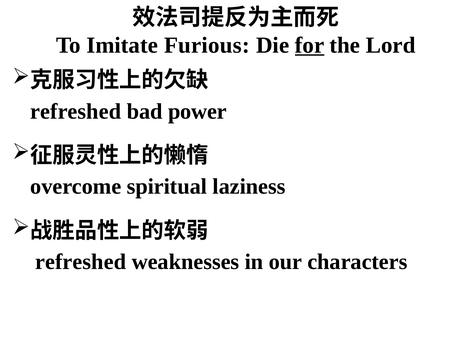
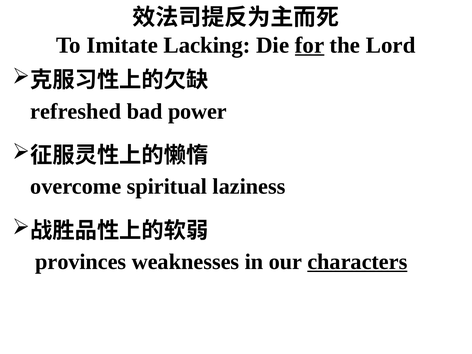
Furious: Furious -> Lacking (207, 45)
refreshed: refreshed -> provinces (81, 262)
characters underline: none -> present (357, 262)
